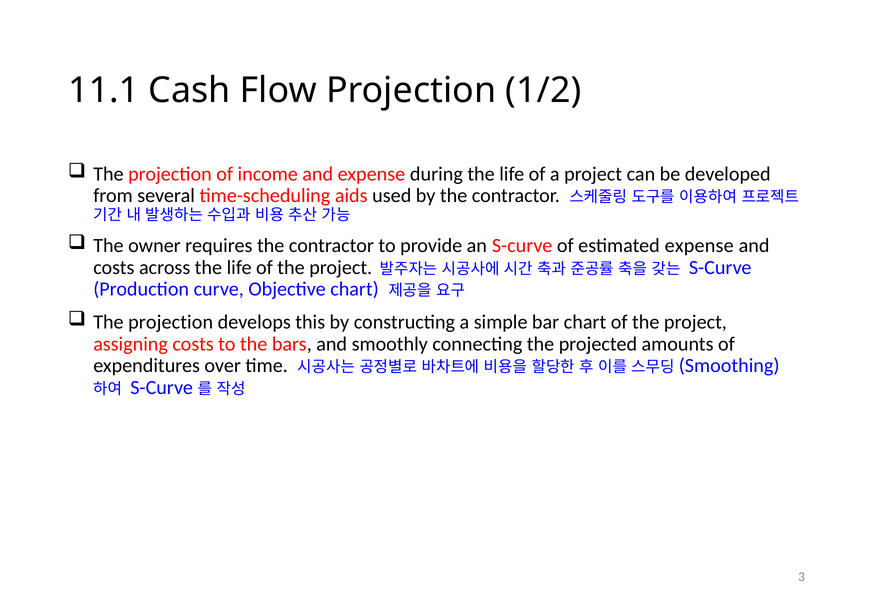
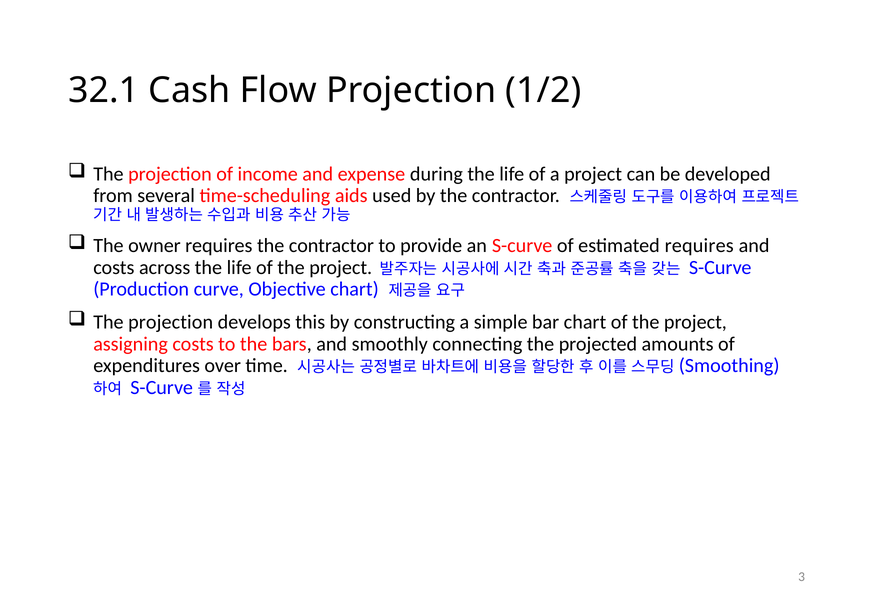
11.1: 11.1 -> 32.1 (104, 90)
estimated expense: expense -> requires (699, 246)
